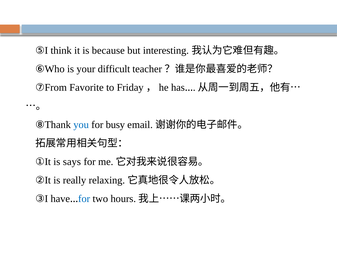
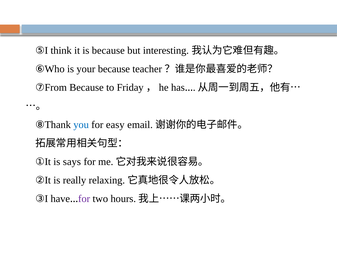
your difficult: difficult -> because (114, 69)
⑦From Favorite: Favorite -> Because (87, 87)
busy: busy -> easy (115, 125)
for colour: blue -> purple (84, 199)
